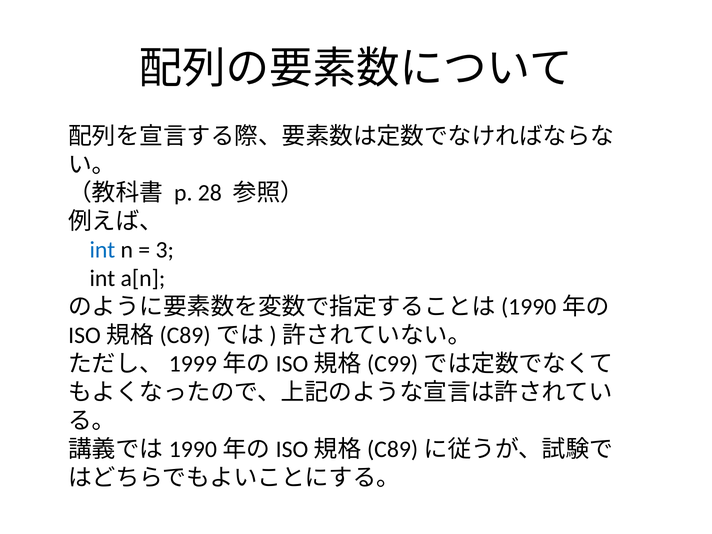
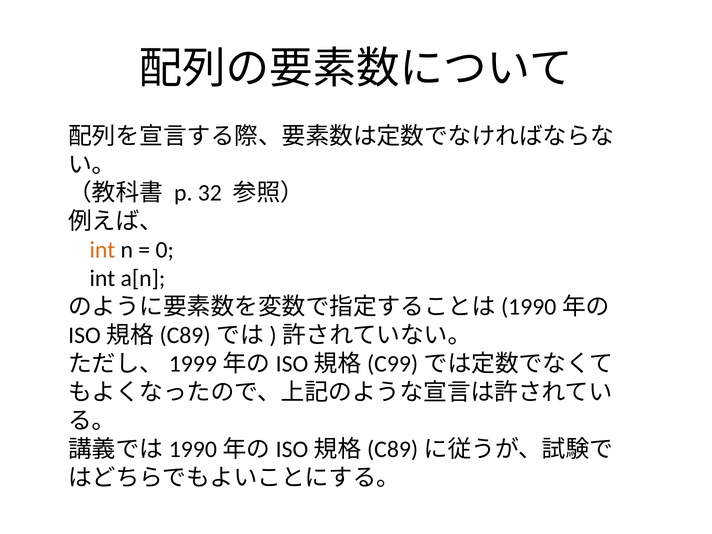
28: 28 -> 32 (210, 193)
int colour: blue -> orange (102, 250)
3: 3 -> 0 (165, 250)
